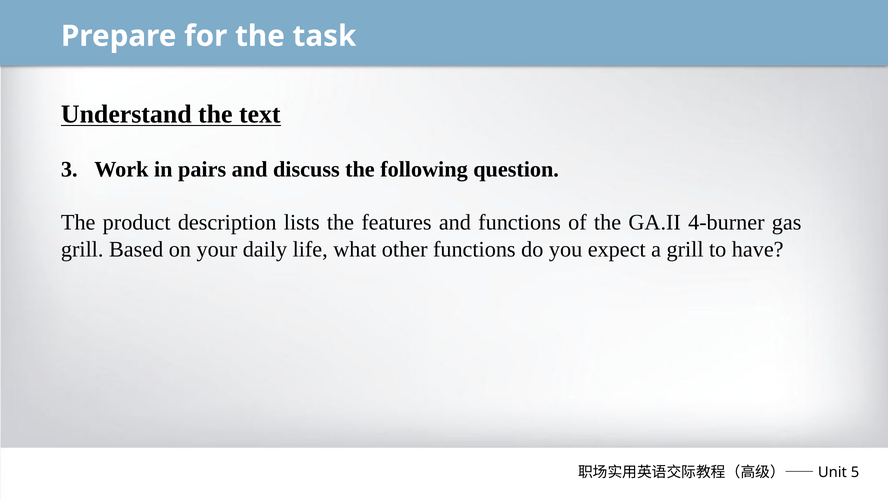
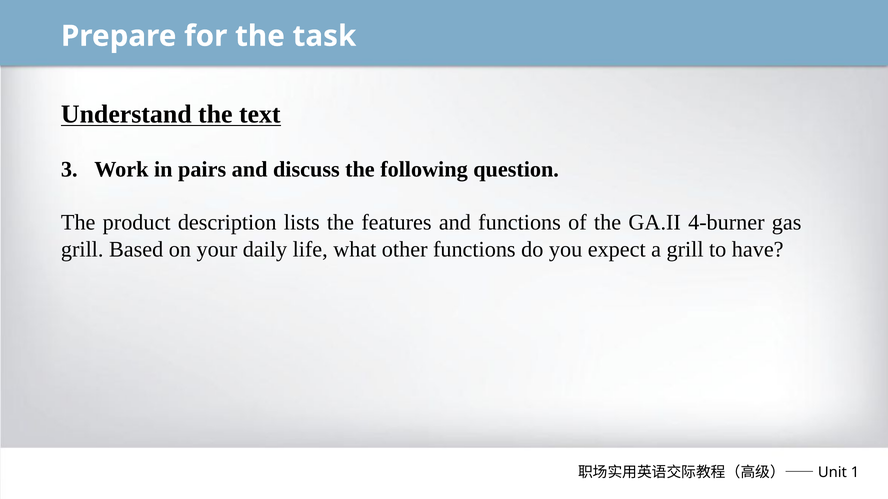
5: 5 -> 1 (855, 473)
